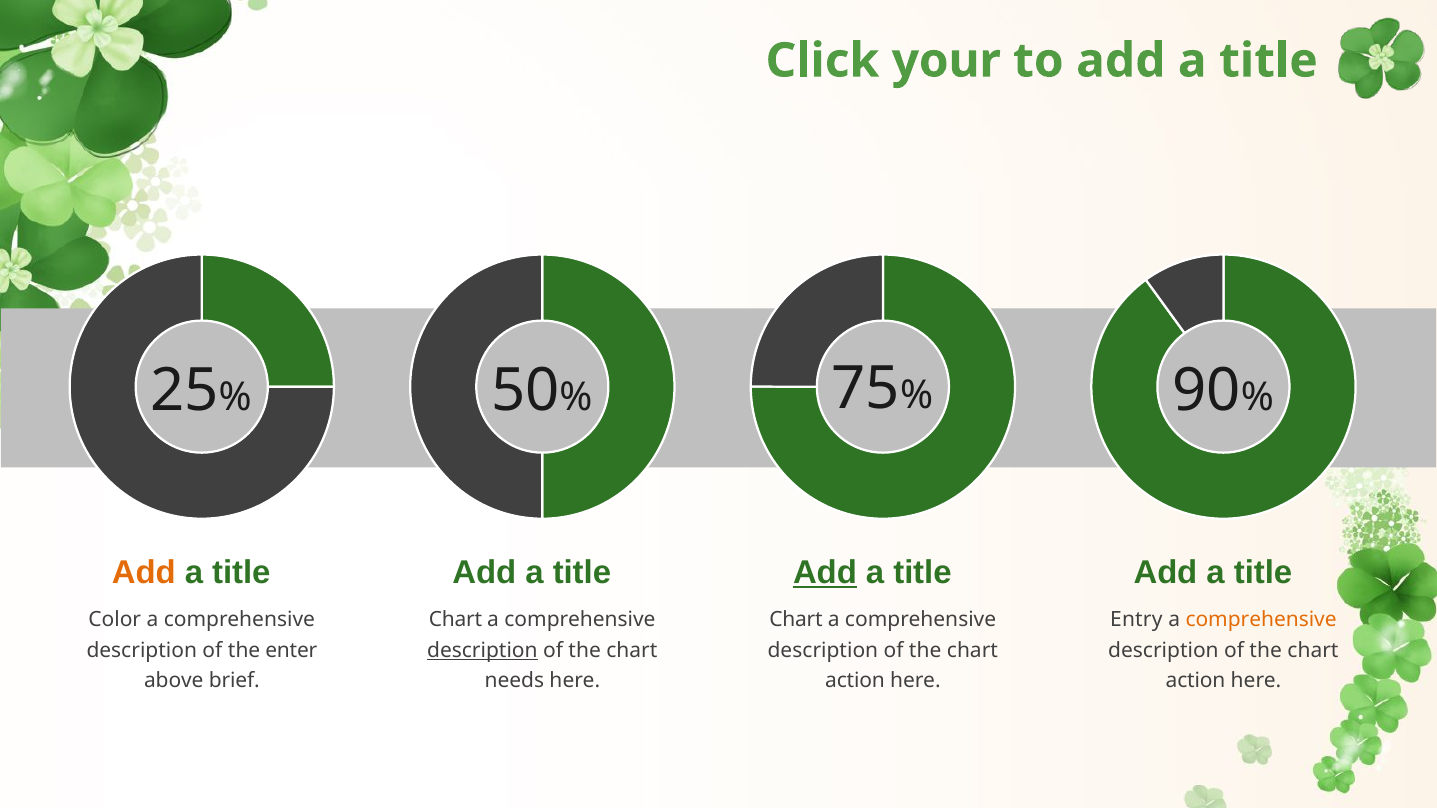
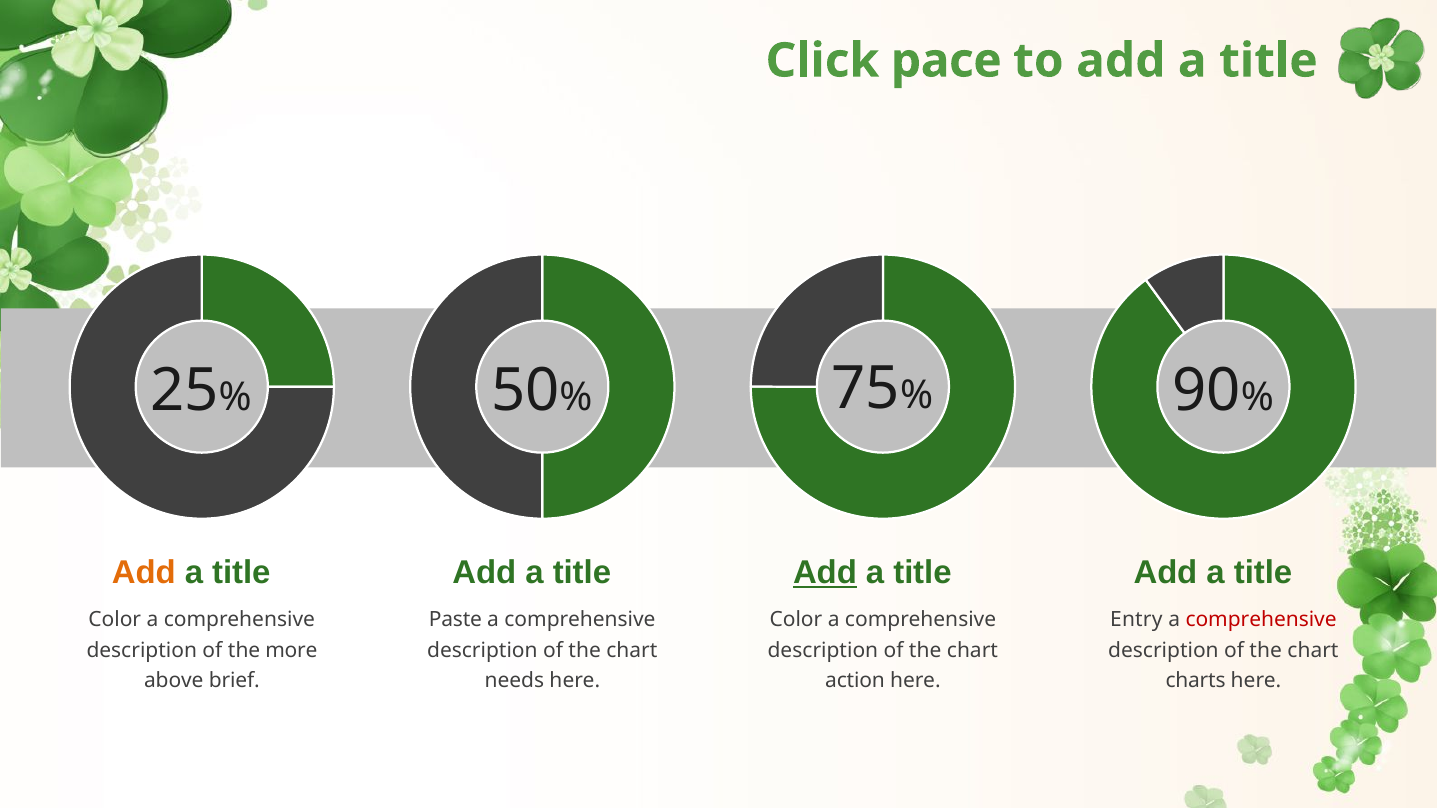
your: your -> pace (946, 61)
Chart: Chart -> Paste (455, 620)
Chart: Chart -> Color (796, 620)
comprehensive colour: orange -> red (1261, 620)
enter: enter -> more (291, 650)
description underline: present -> none (482, 650)
action: action -> charts (1196, 681)
